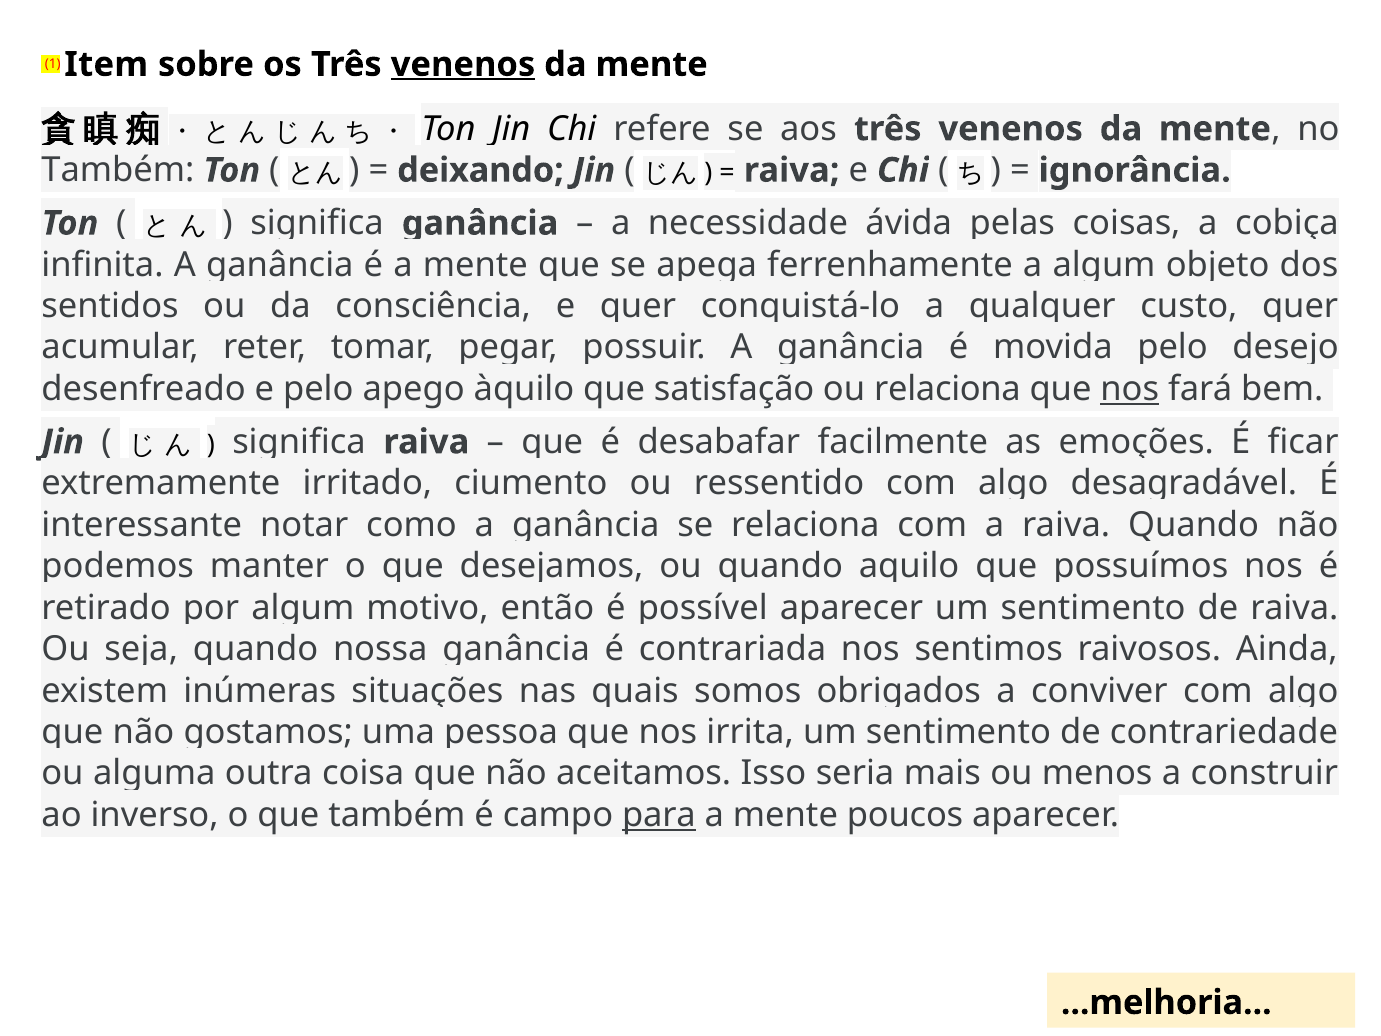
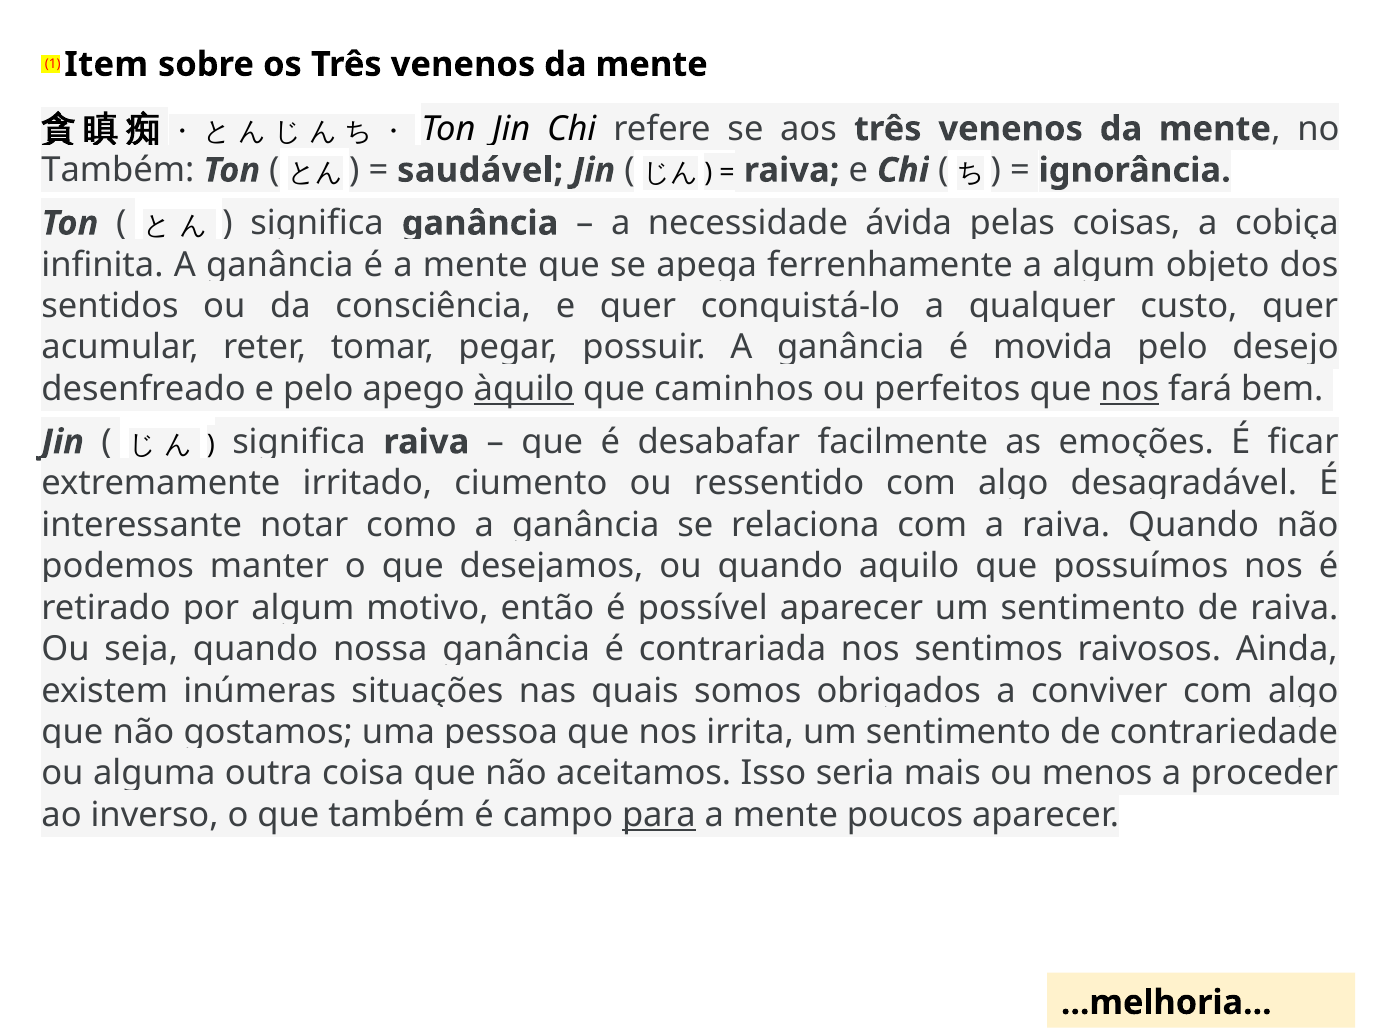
venenos underline: present -> none (463, 64)
deixando: deixando -> saudável (480, 170)
àquilo underline: none -> present (524, 389)
satisfação: satisfação -> caminhos (734, 389)
ou relaciona: relaciona -> perfeitos (947, 389)
construir: construir -> proceder (1264, 773)
